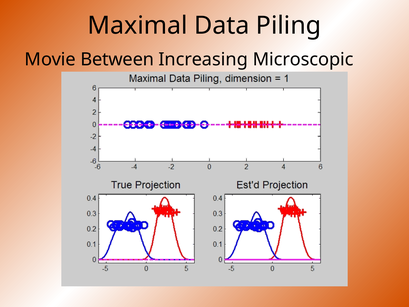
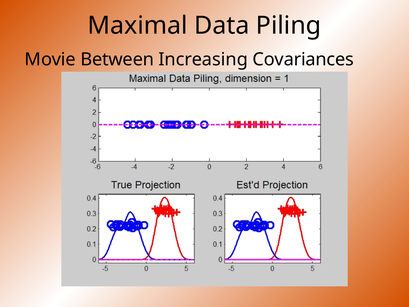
Microscopic: Microscopic -> Covariances (303, 59)
